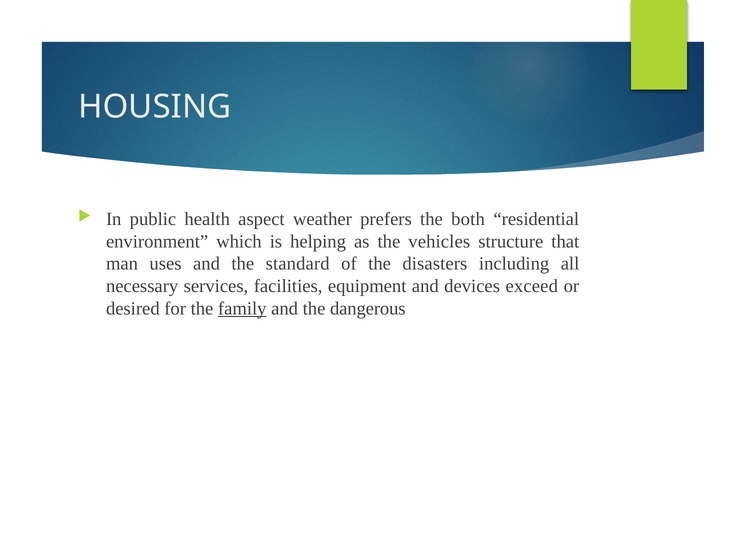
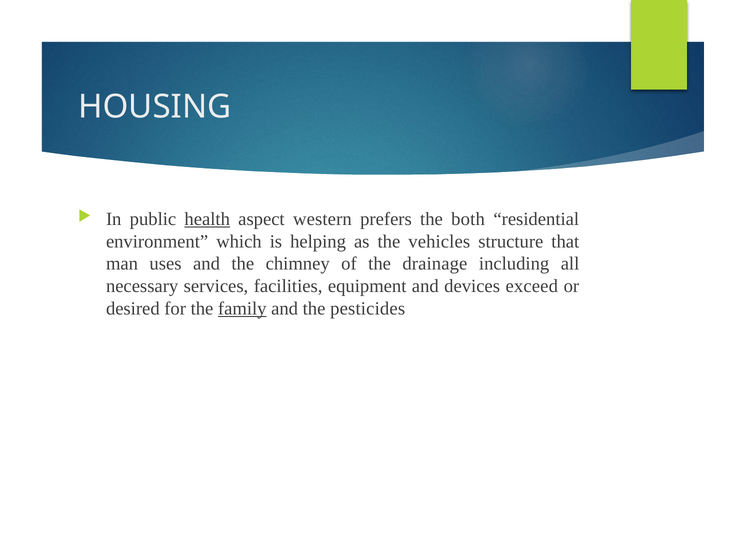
health underline: none -> present (207, 219)
weather: weather -> western (322, 219)
standard: standard -> chimney (298, 264)
disasters: disasters -> drainage (435, 264)
dangerous: dangerous -> pesticides (368, 308)
